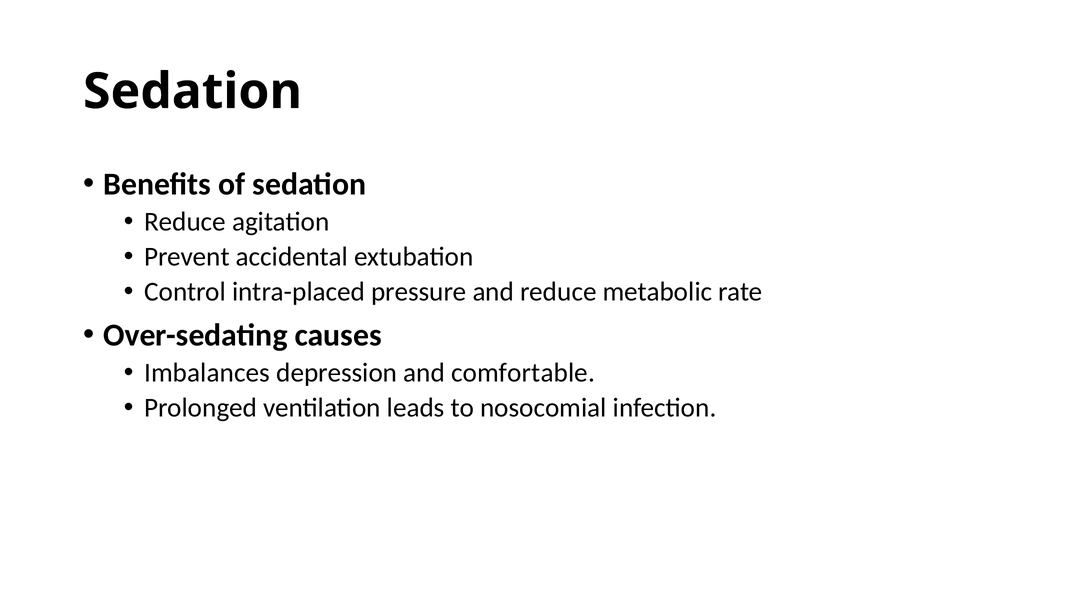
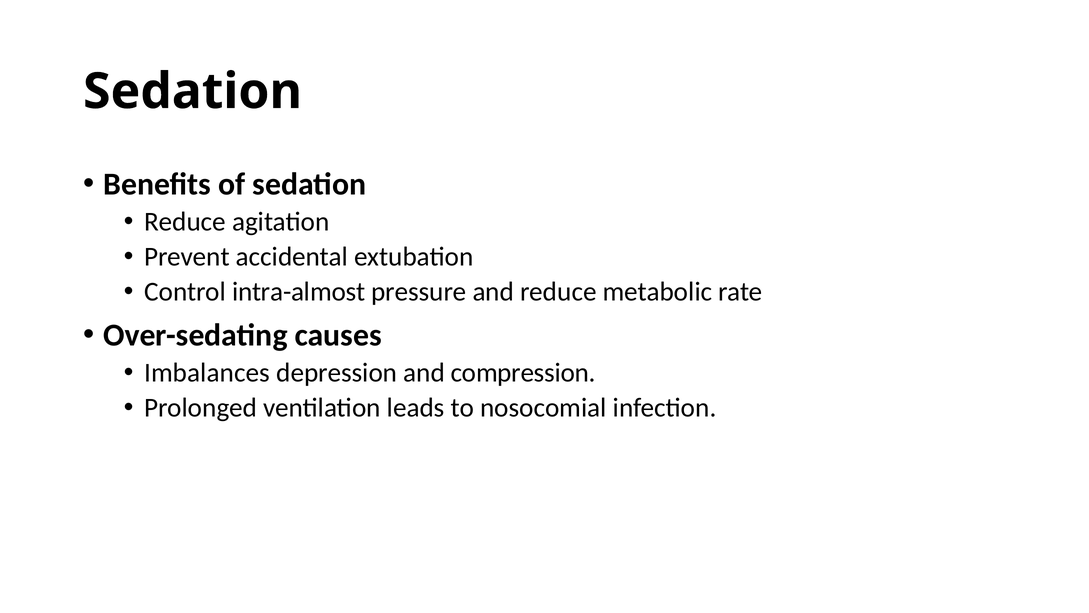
intra-placed: intra-placed -> intra-almost (299, 292)
comfortable: comfortable -> compression (523, 372)
